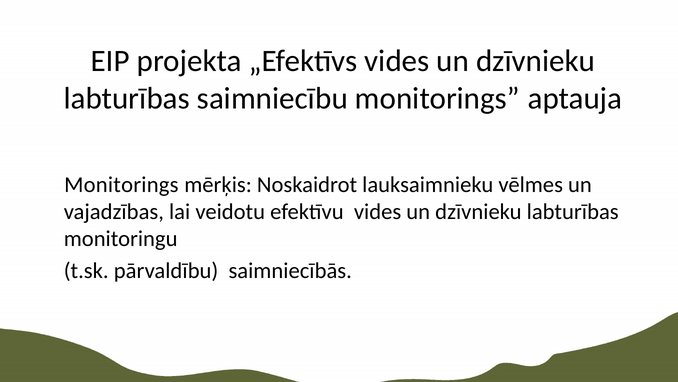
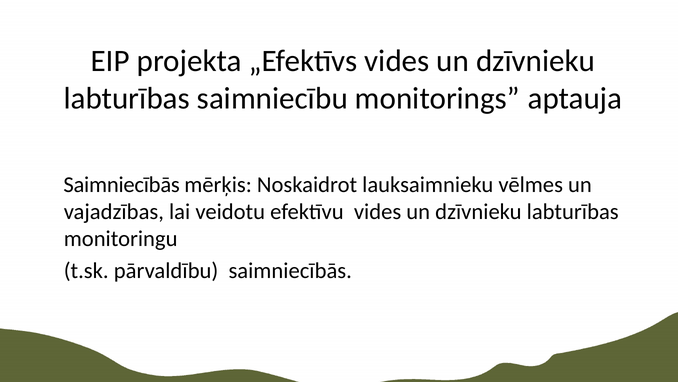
Monitorings: Monitorings -> Saimniecībās (122, 184)
